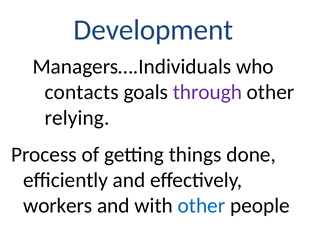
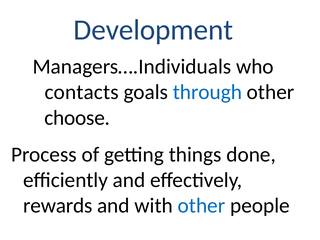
through colour: purple -> blue (207, 92)
relying: relying -> choose (77, 118)
workers: workers -> rewards (58, 206)
